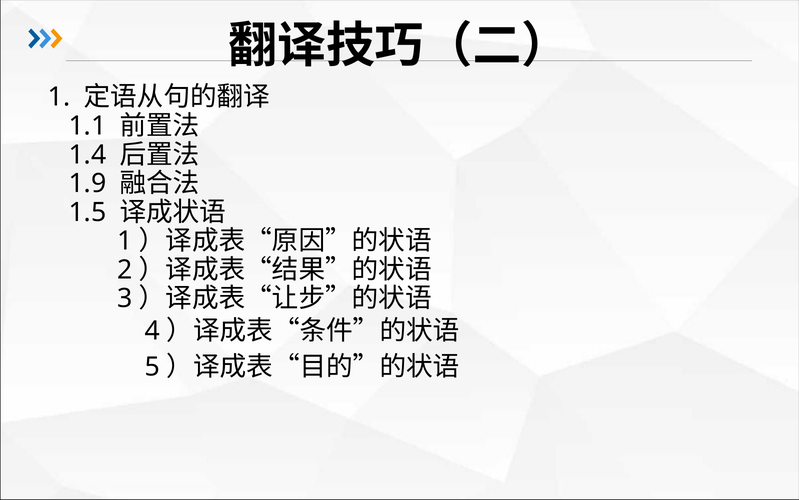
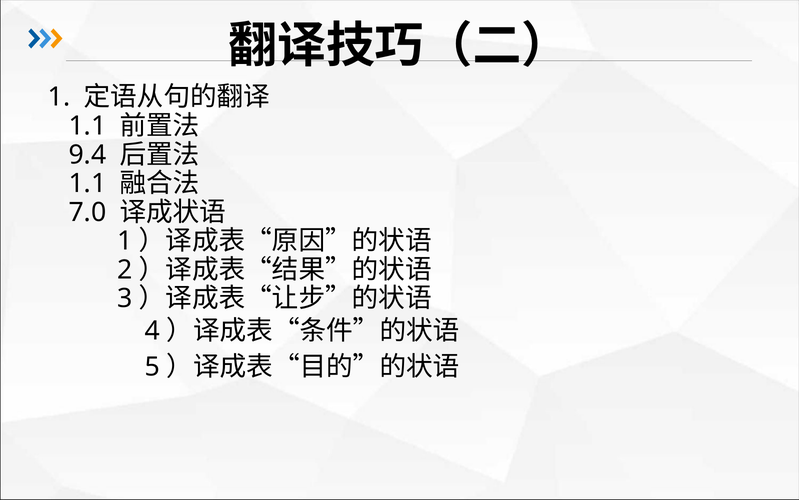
1.4: 1.4 -> 9.4 (87, 155)
1.9: 1.9 -> 1.1 (87, 183)
1.5: 1.5 -> 7.0 (87, 212)
